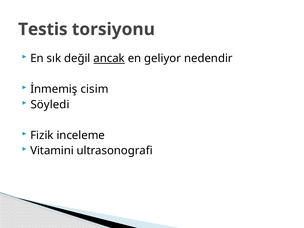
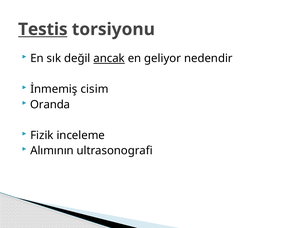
Testis underline: none -> present (43, 29)
Söyledi: Söyledi -> Oranda (50, 105)
Vitamini: Vitamini -> Alımının (52, 151)
